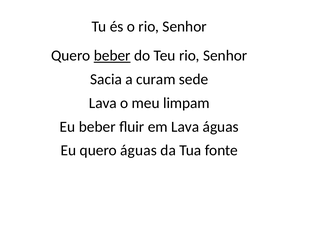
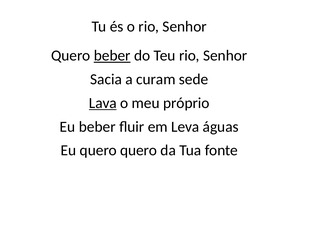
Lava underline: none -> present (103, 103)
limpam: limpam -> próprio (186, 103)
em Lava: Lava -> Leva (185, 127)
quero águas: águas -> quero (139, 150)
